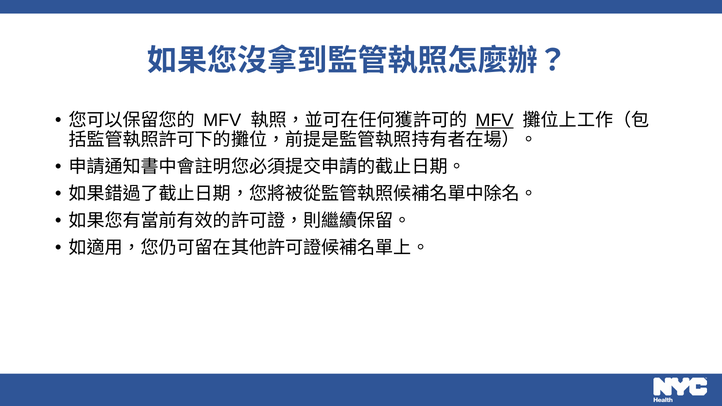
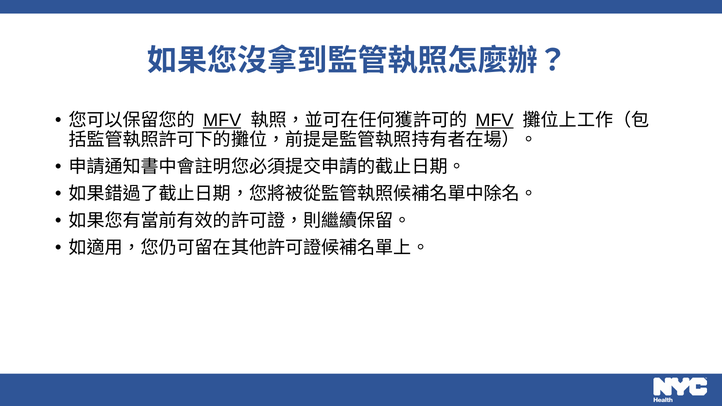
MFV underline: none -> present (222, 120)
